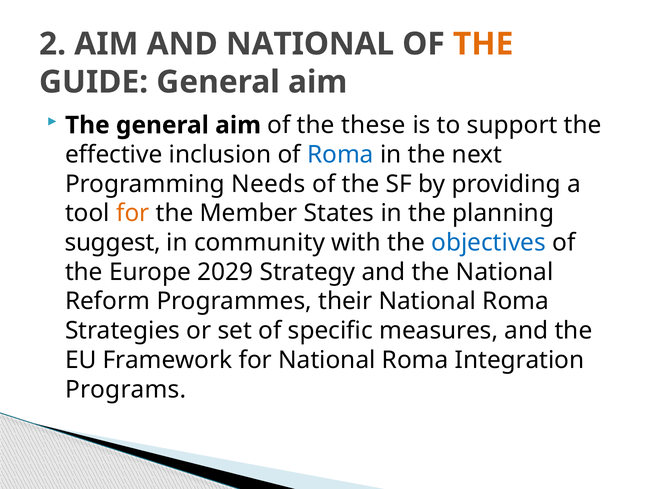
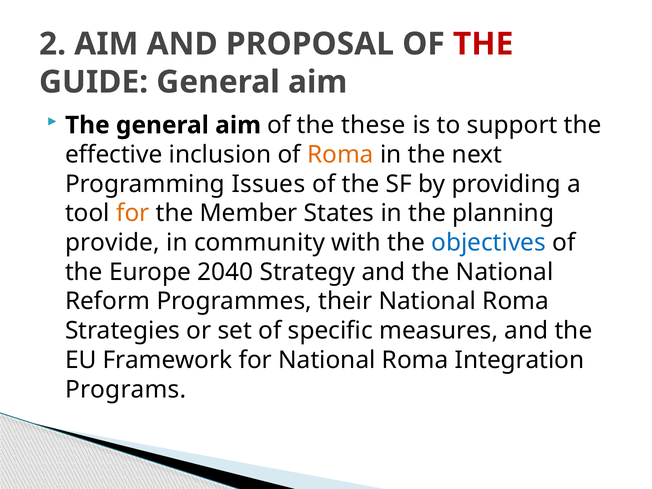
AND NATIONAL: NATIONAL -> PROPOSAL (310, 44)
THE colour: orange -> red (483, 44)
Roma colour: blue -> orange (340, 155)
Needs: Needs -> Issues (268, 184)
suggest: suggest -> provide (113, 243)
2029: 2029 -> 2040 (225, 272)
